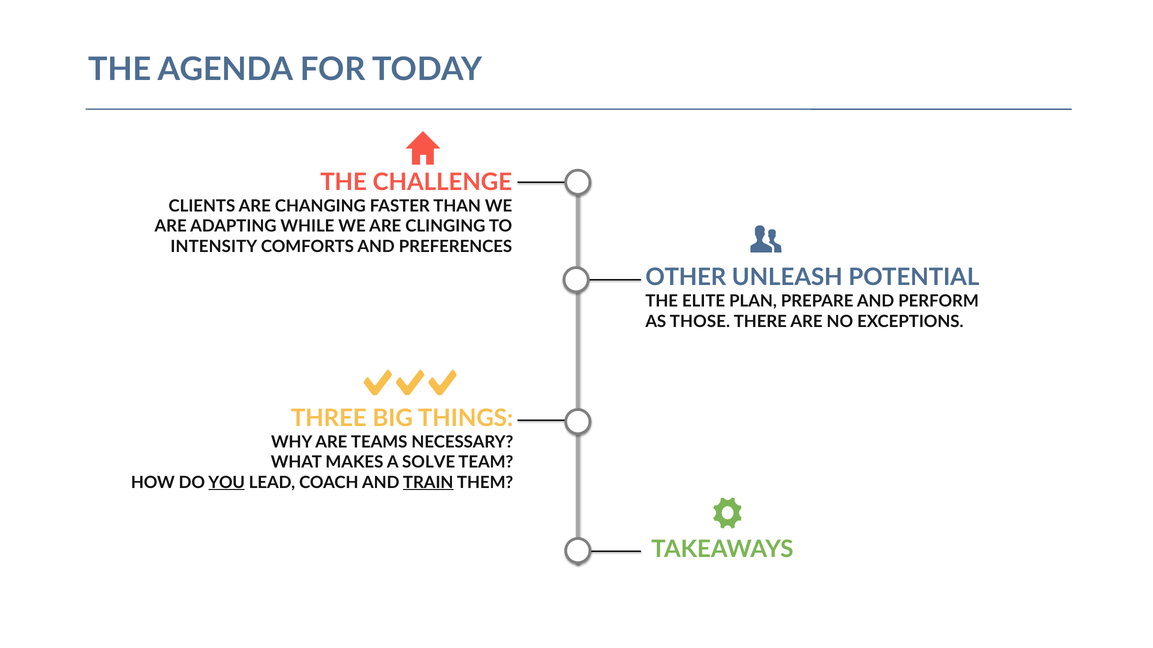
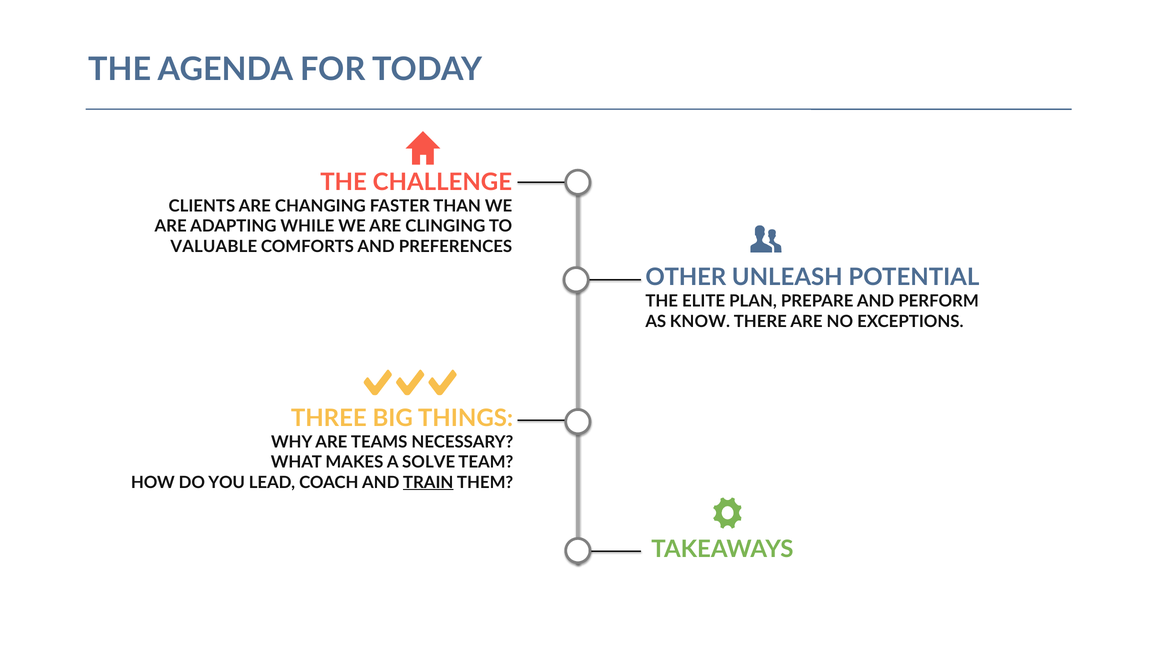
INTENSITY: INTENSITY -> VALUABLE (214, 247)
THOSE: THOSE -> KNOW (700, 322)
YOU underline: present -> none (227, 483)
